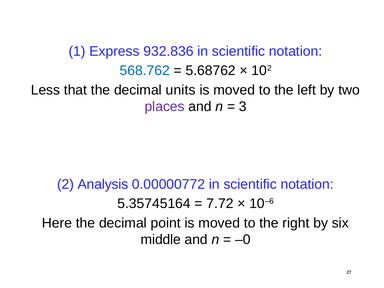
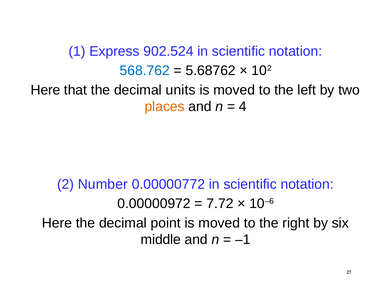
932.836: 932.836 -> 902.524 (168, 51)
Less: Less -> Here (45, 90)
places colour: purple -> orange (165, 107)
3: 3 -> 4 (243, 107)
Analysis: Analysis -> Number (103, 184)
5.35745164: 5.35745164 -> 0.00000972 (154, 204)
–0: –0 -> –1 (243, 240)
